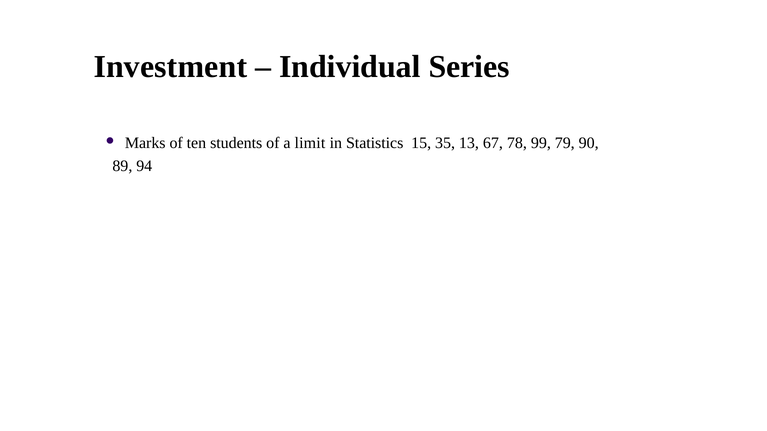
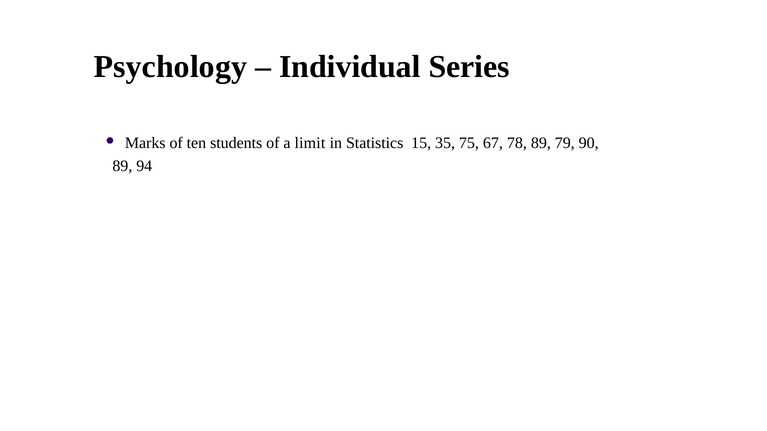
Investment: Investment -> Psychology (170, 67)
13: 13 -> 75 (469, 143)
78 99: 99 -> 89 (541, 143)
